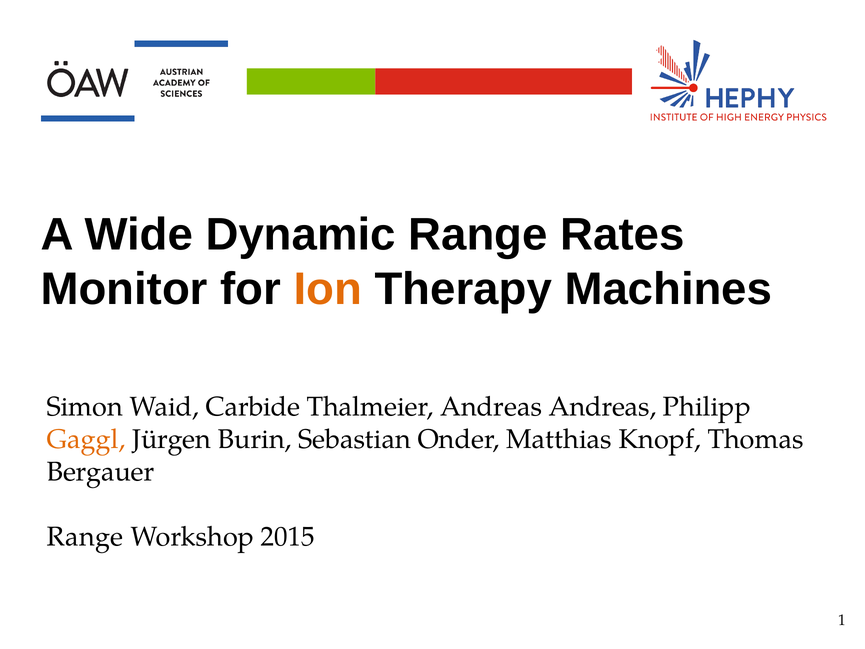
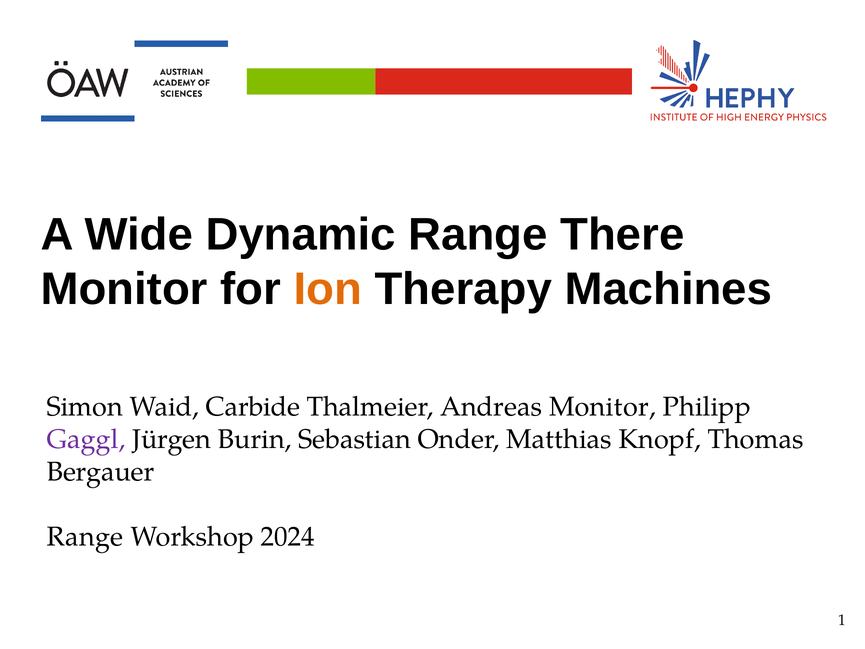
Rates: Rates -> There (622, 234)
Andreas Andreas: Andreas -> Monitor (602, 407)
Gaggl colour: orange -> purple (86, 439)
2015: 2015 -> 2024 (288, 536)
